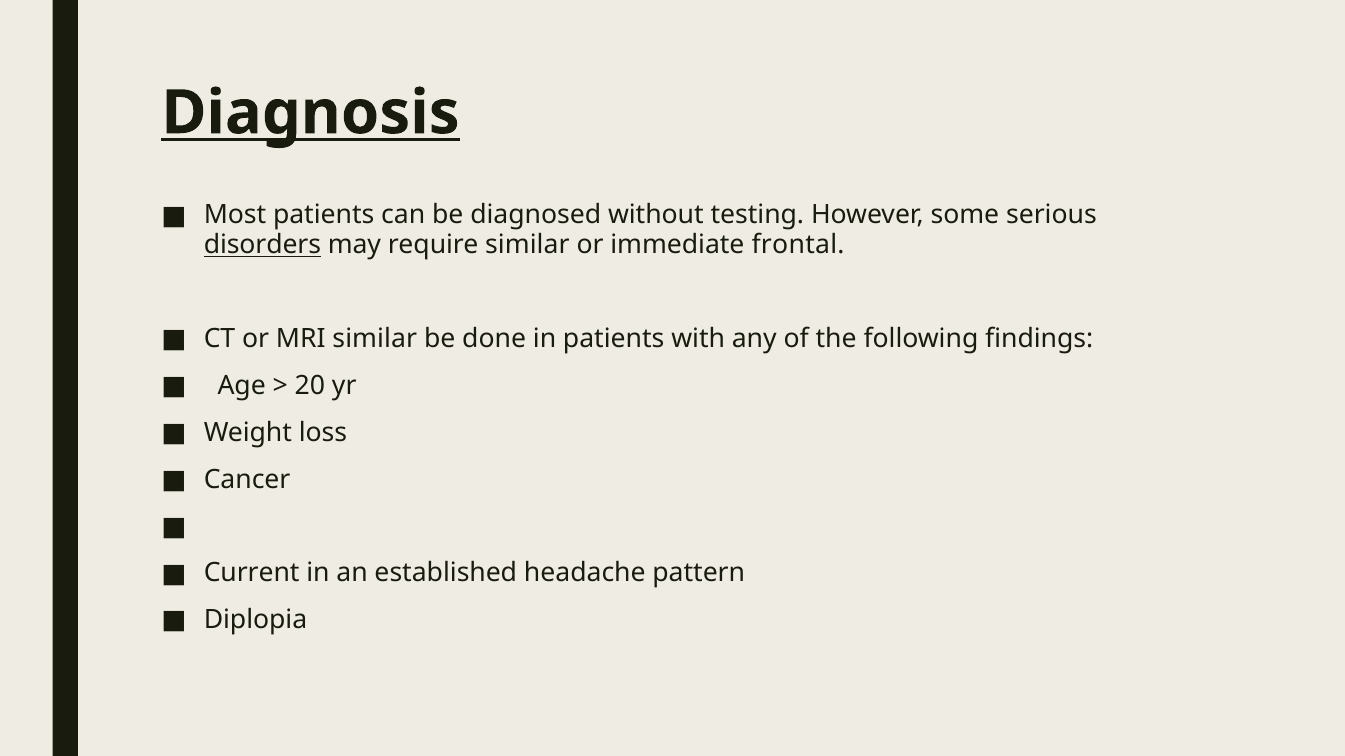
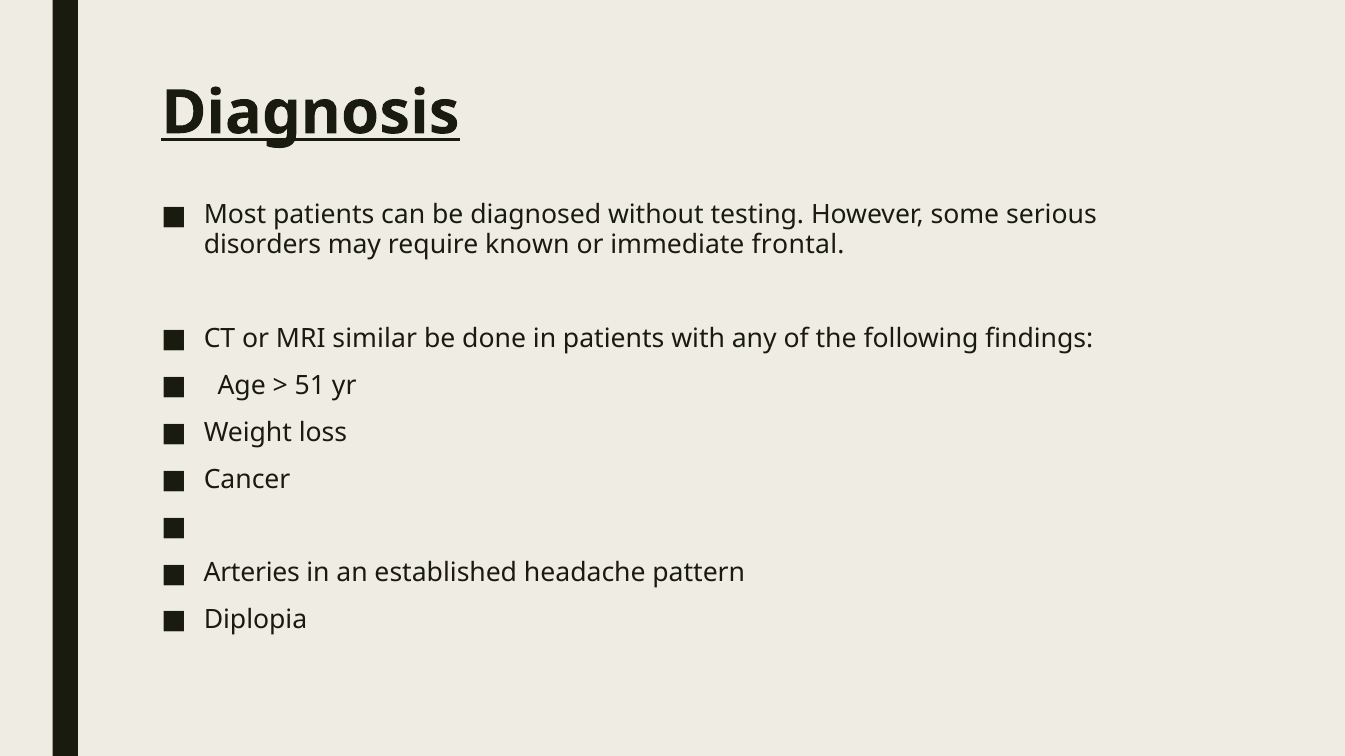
disorders underline: present -> none (262, 245)
require similar: similar -> known (527, 245)
20: 20 -> 51 (310, 386)
Current: Current -> Arteries (252, 573)
